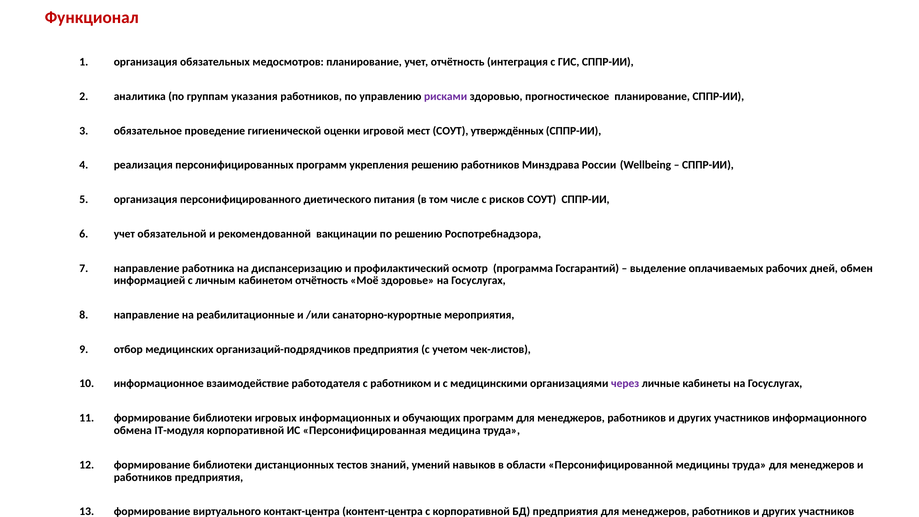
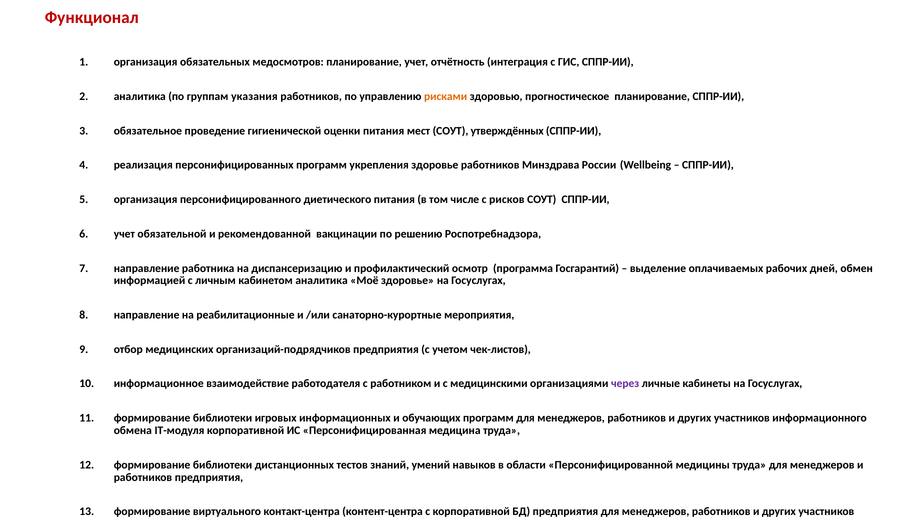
рисками colour: purple -> orange (446, 96)
оценки игровой: игровой -> питания (384, 131)
укрепления решению: решению -> здоровье (435, 165)
кабинетом отчётность: отчётность -> аналитика (322, 281)
